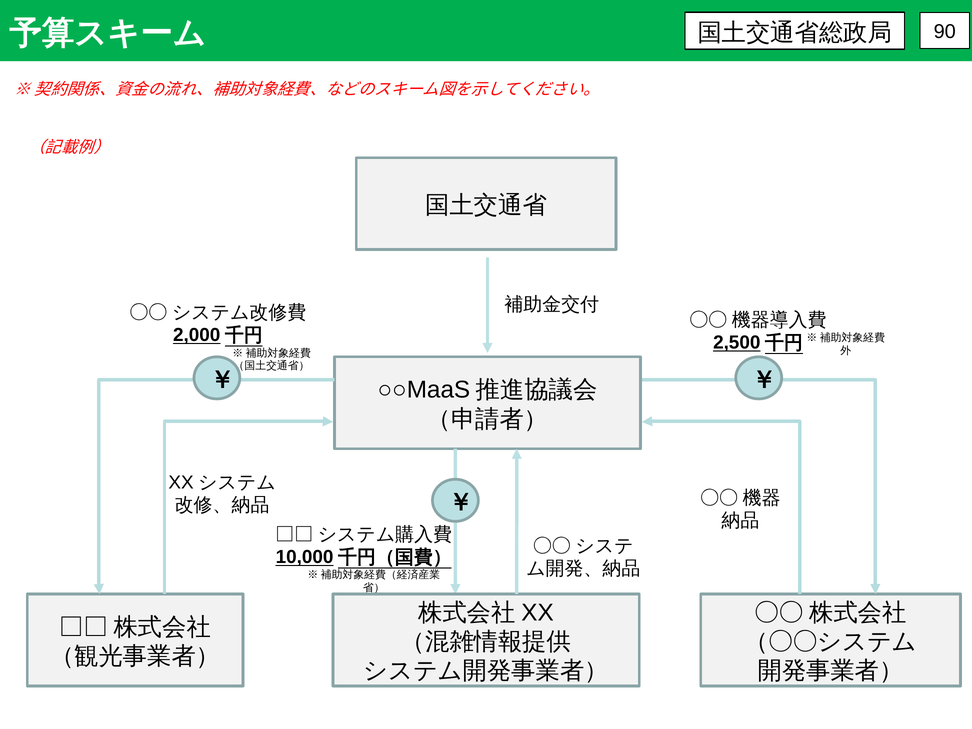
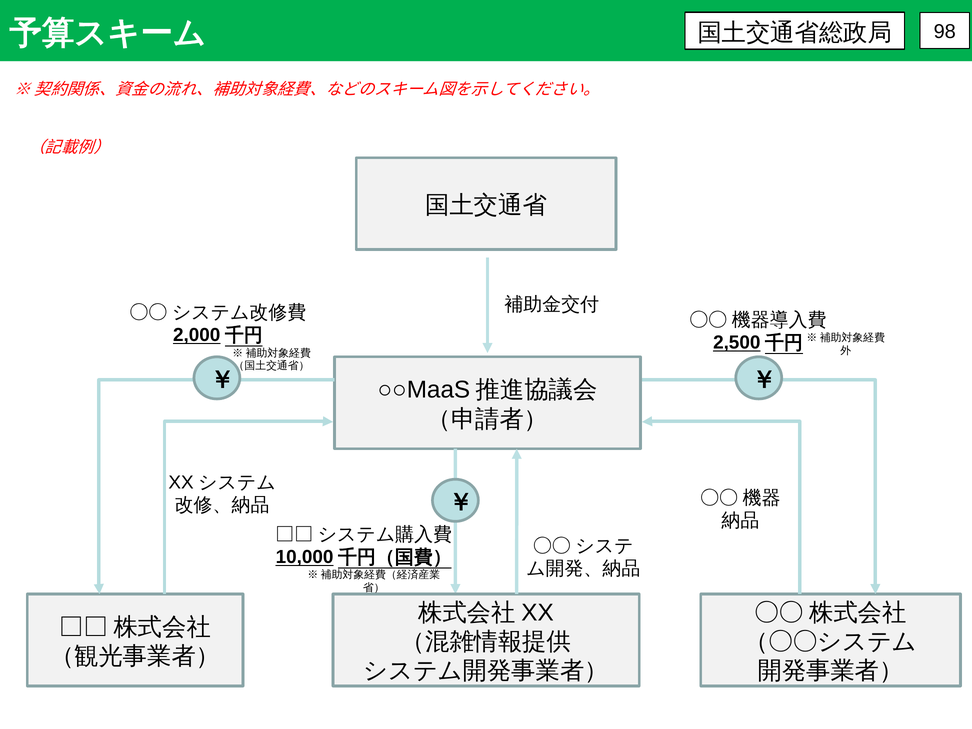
90: 90 -> 98 (945, 32)
